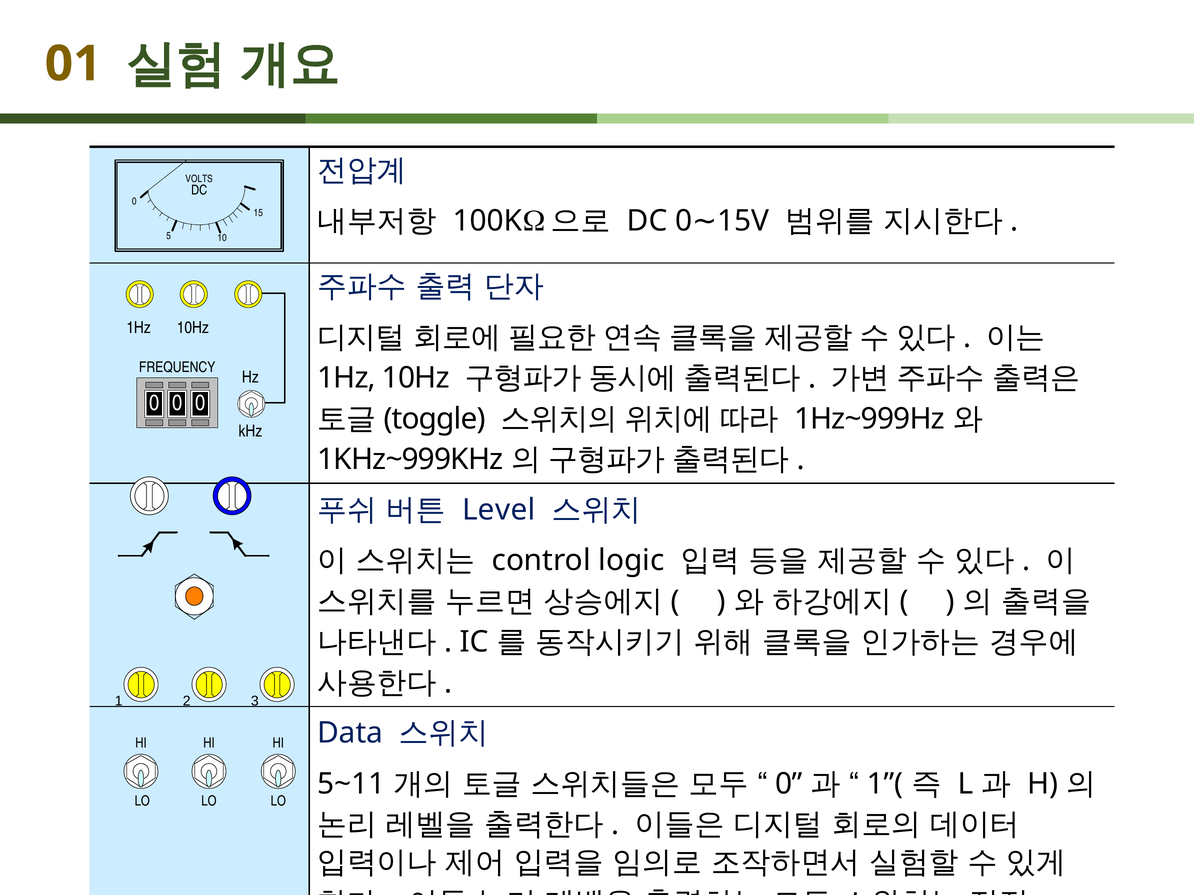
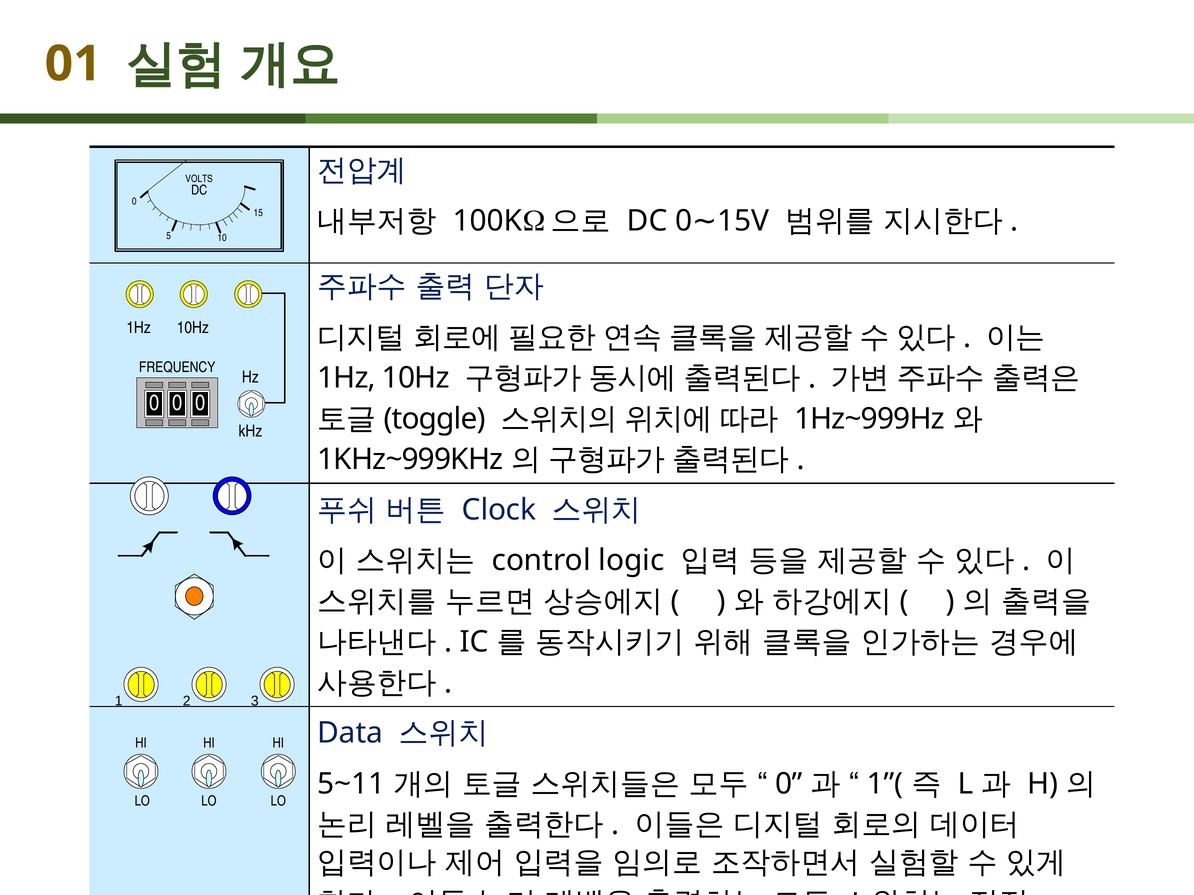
Level: Level -> Clock (499, 510)
